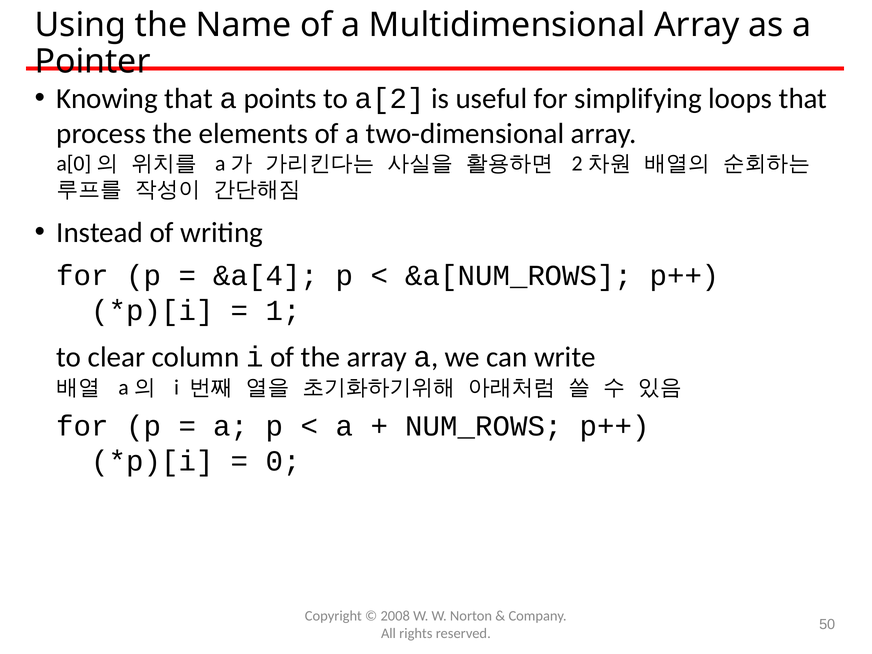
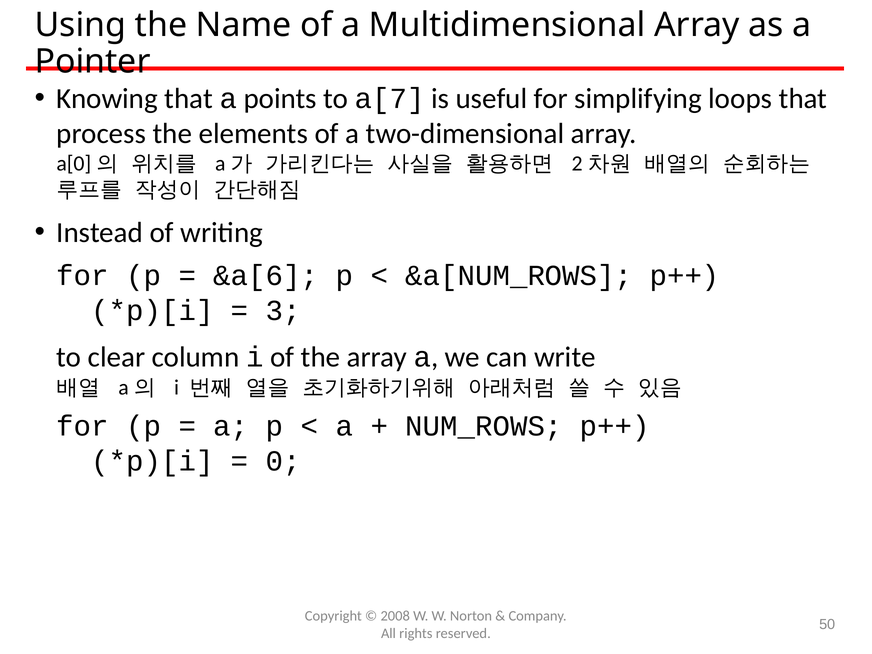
a[2: a[2 -> a[7 (390, 99)
&a[4: &a[4 -> &a[6 (266, 275)
1: 1 -> 3 (283, 311)
